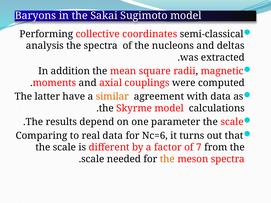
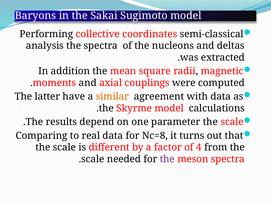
Nc=6: Nc=6 -> Nc=8 (155, 136)
7: 7 -> 4 (199, 148)
the colour: orange -> purple (167, 159)
